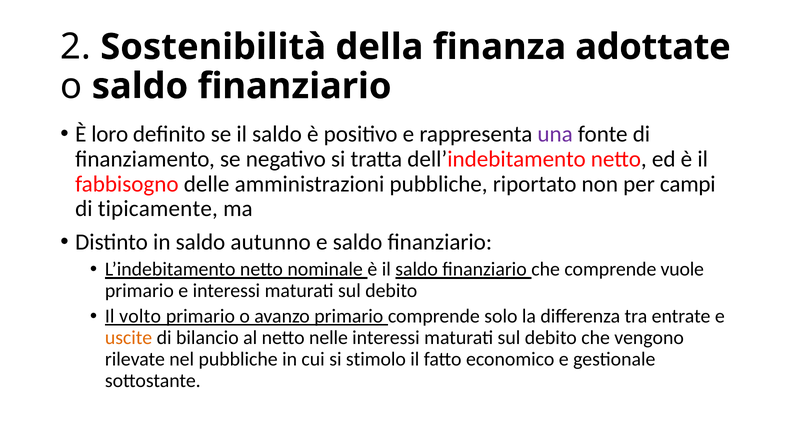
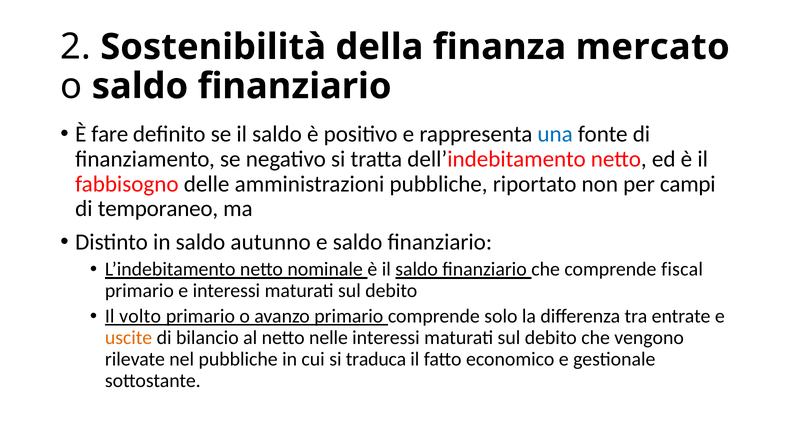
adottate: adottate -> mercato (653, 47)
loro: loro -> fare (110, 134)
una colour: purple -> blue (555, 134)
tipicamente: tipicamente -> temporaneo (158, 209)
vuole: vuole -> fiscal (682, 269)
stimolo: stimolo -> traduca (376, 359)
